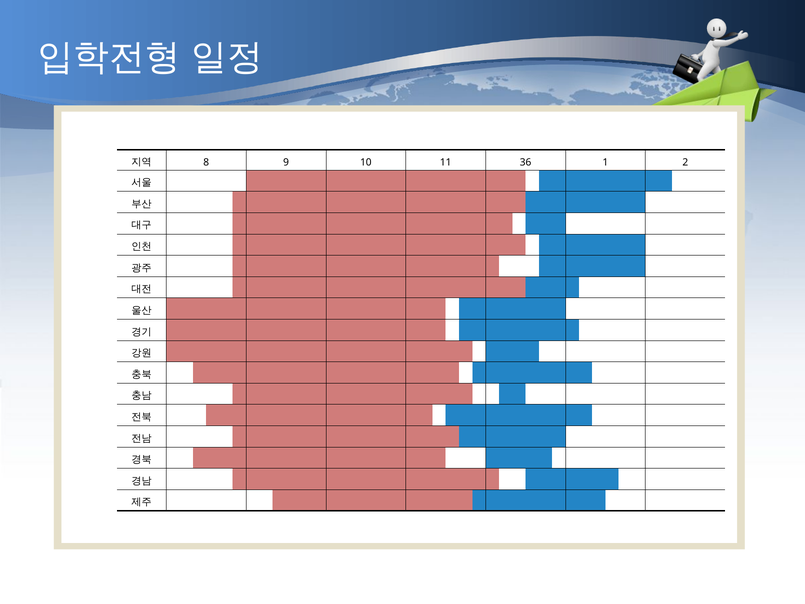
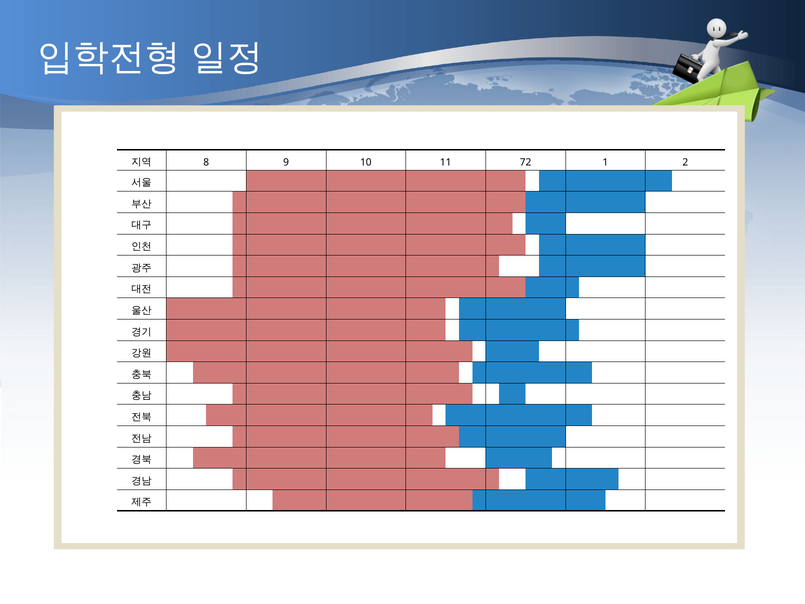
36: 36 -> 72 (526, 162)
